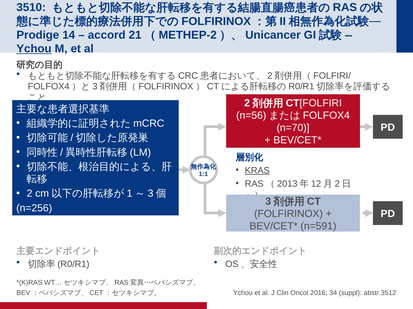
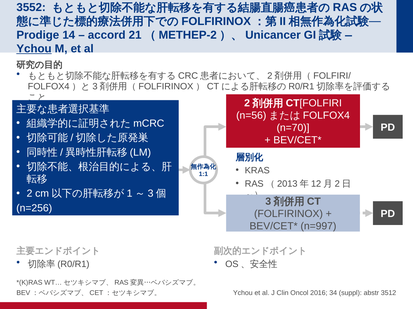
3510: 3510 -> 3552 (31, 8)
KRAS underline: present -> none (257, 171)
n=591: n=591 -> n=997 (318, 227)
